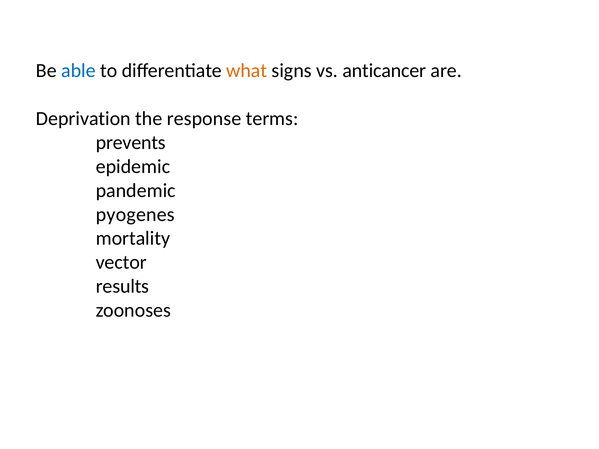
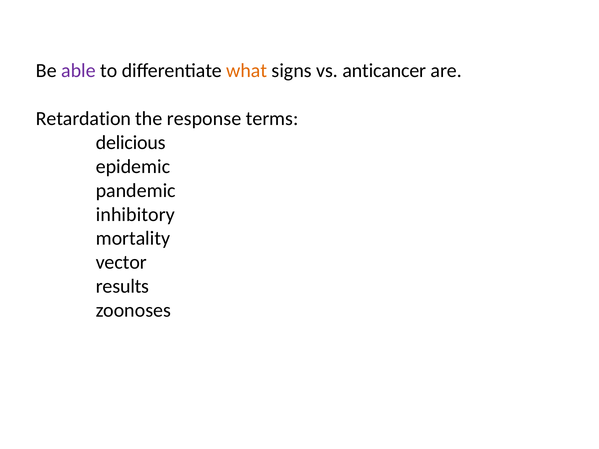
able colour: blue -> purple (78, 71)
Deprivation: Deprivation -> Retardation (83, 119)
prevents: prevents -> delicious (131, 143)
pyogenes: pyogenes -> inhibitory (135, 215)
